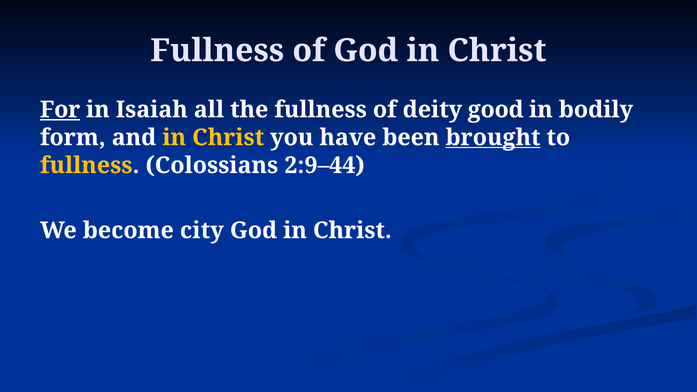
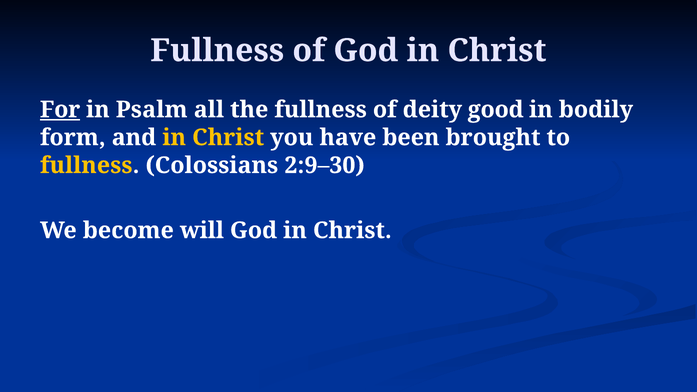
Isaiah: Isaiah -> Psalm (152, 110)
brought underline: present -> none (493, 138)
2:9–44: 2:9–44 -> 2:9–30 (324, 165)
city: city -> will (202, 231)
